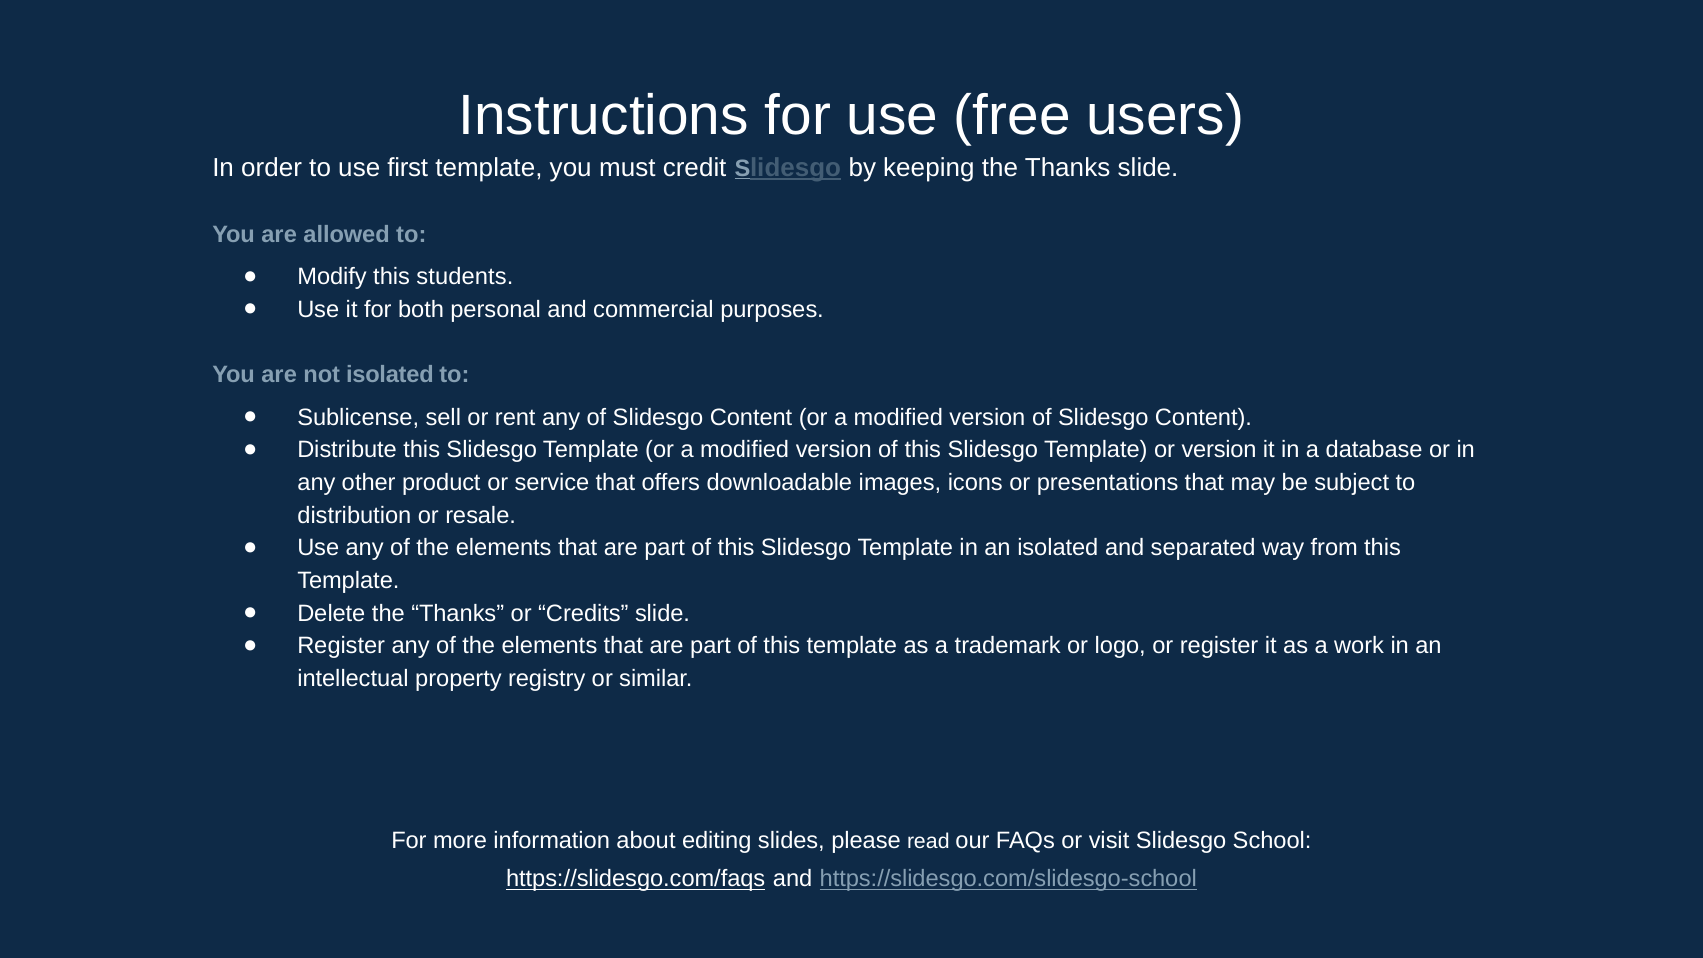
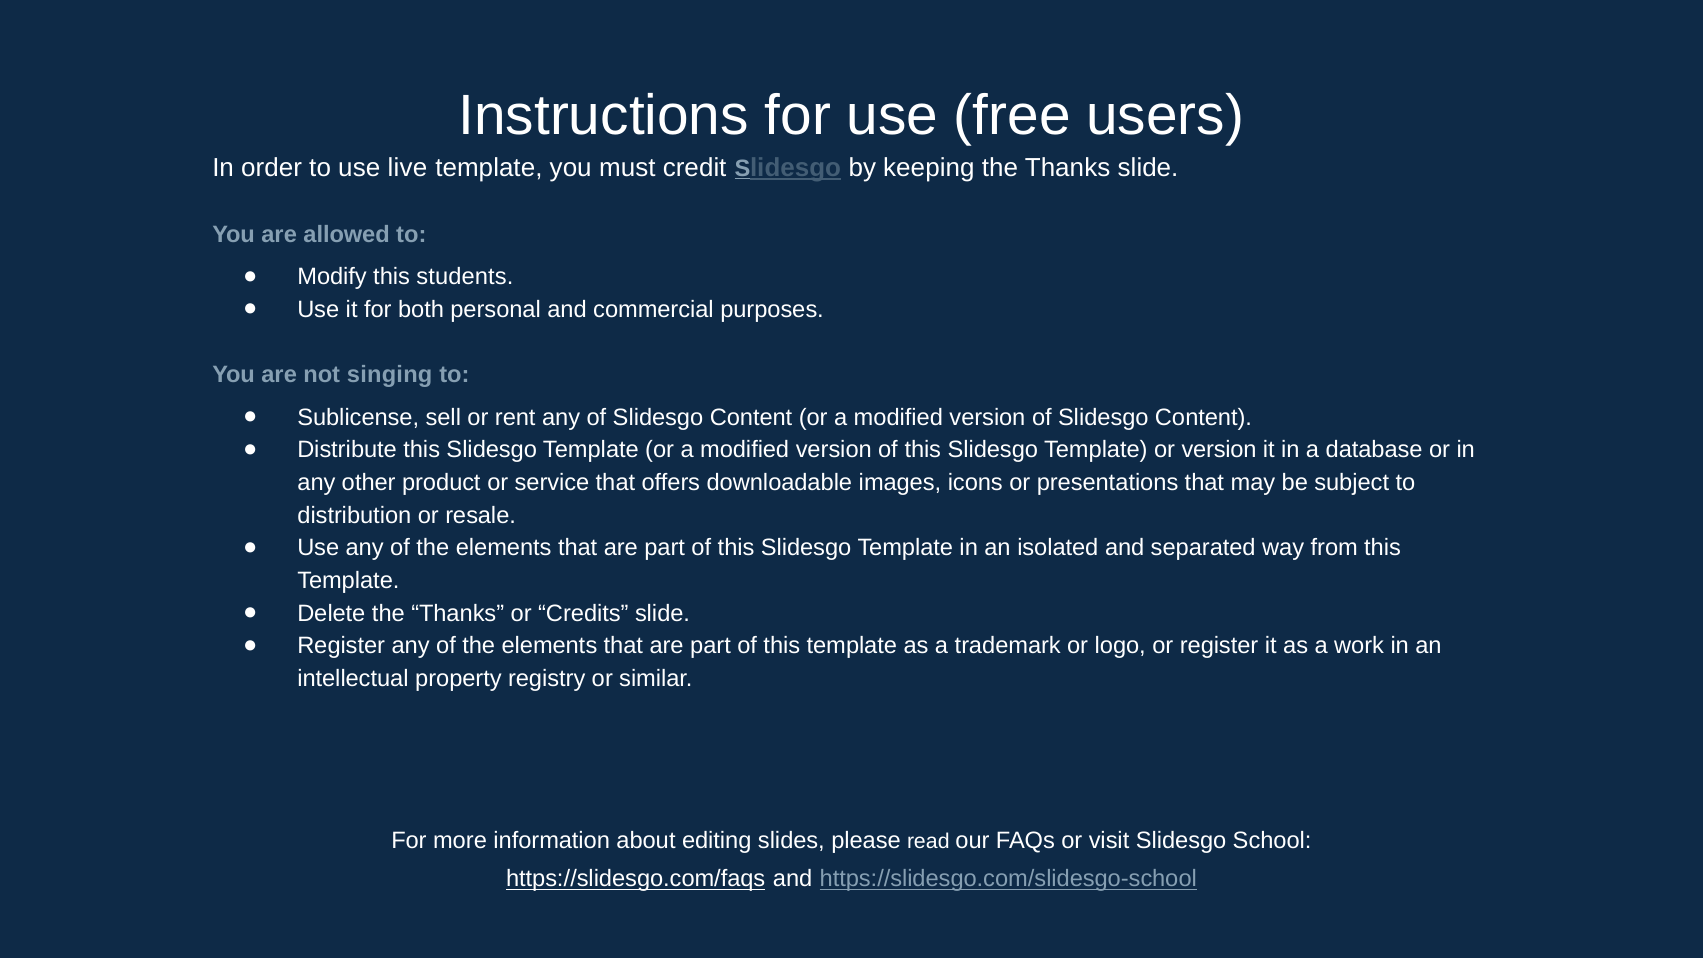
first: first -> live (408, 168)
not isolated: isolated -> singing (390, 375)
